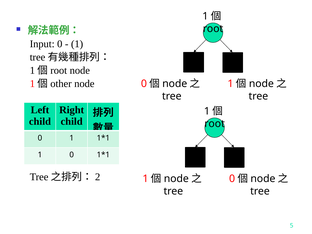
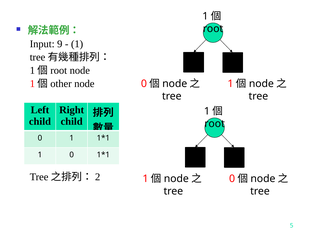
Input 0: 0 -> 9 (60, 44)
